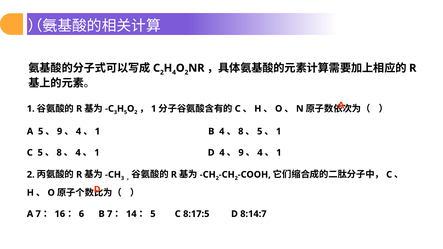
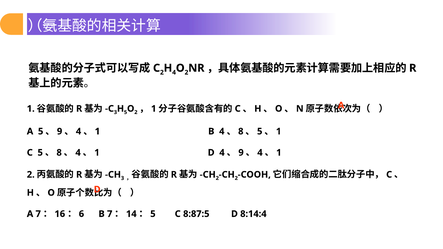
8:17:5: 8:17:5 -> 8:87:5 (196, 214)
8:14:7: 8:14:7 -> 8:14:4 (253, 214)
